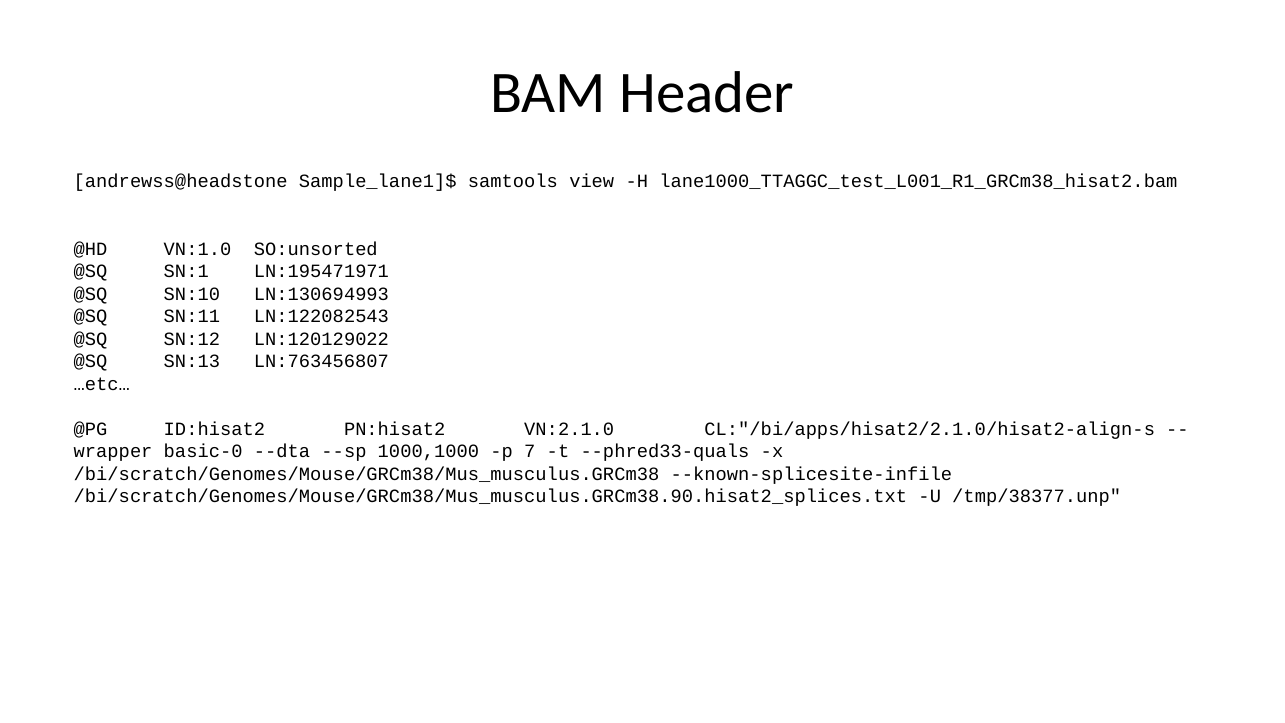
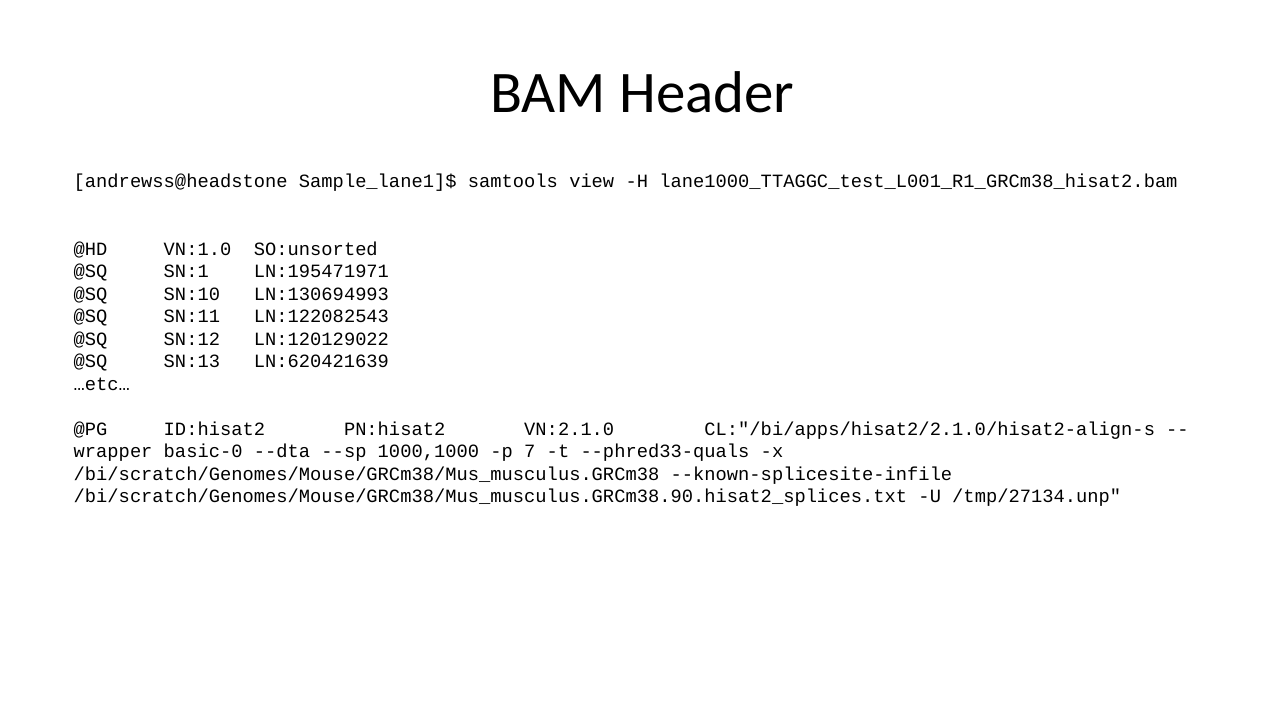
LN:763456807: LN:763456807 -> LN:620421639 (321, 361)
/tmp/38377.unp: /tmp/38377.unp -> /tmp/27134.unp (1037, 496)
